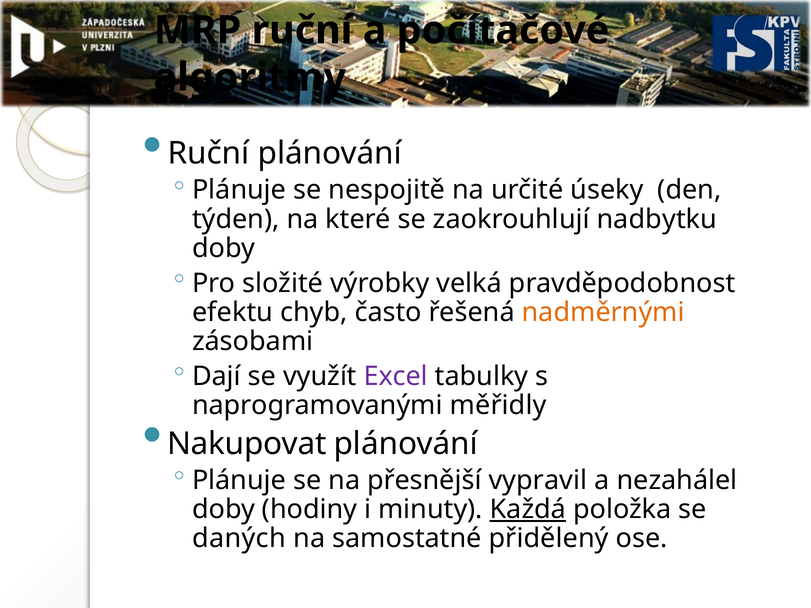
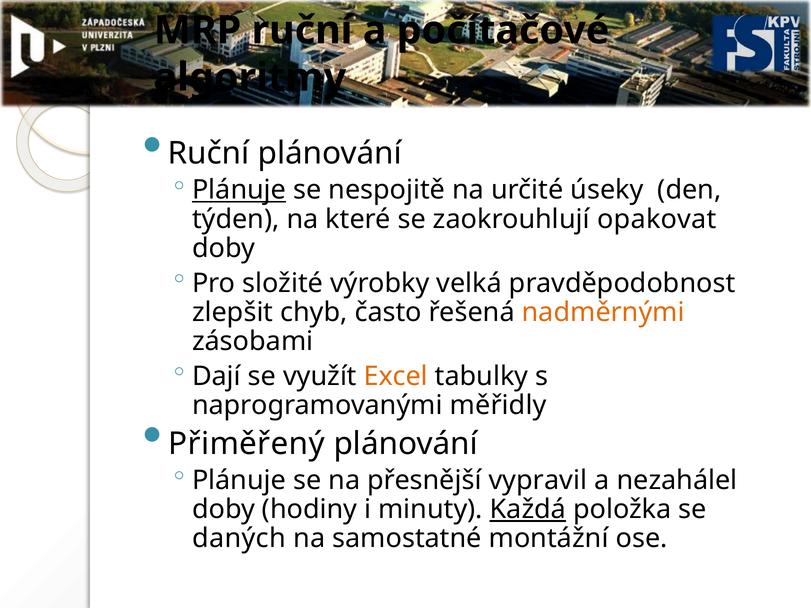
Plánuje underline: none -> present (239, 190)
nadbytku: nadbytku -> opakovat (657, 219)
efektu: efektu -> zlepšit (233, 312)
Excel colour: purple -> orange (396, 376)
Nakupovat: Nakupovat -> Přiměřený (247, 444)
přidělený: přidělený -> montážní (549, 539)
